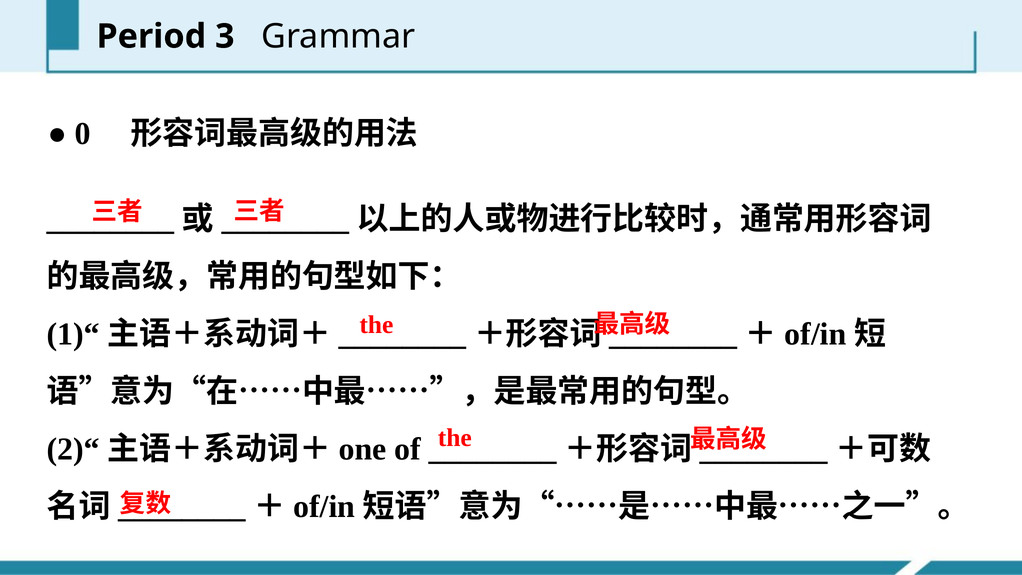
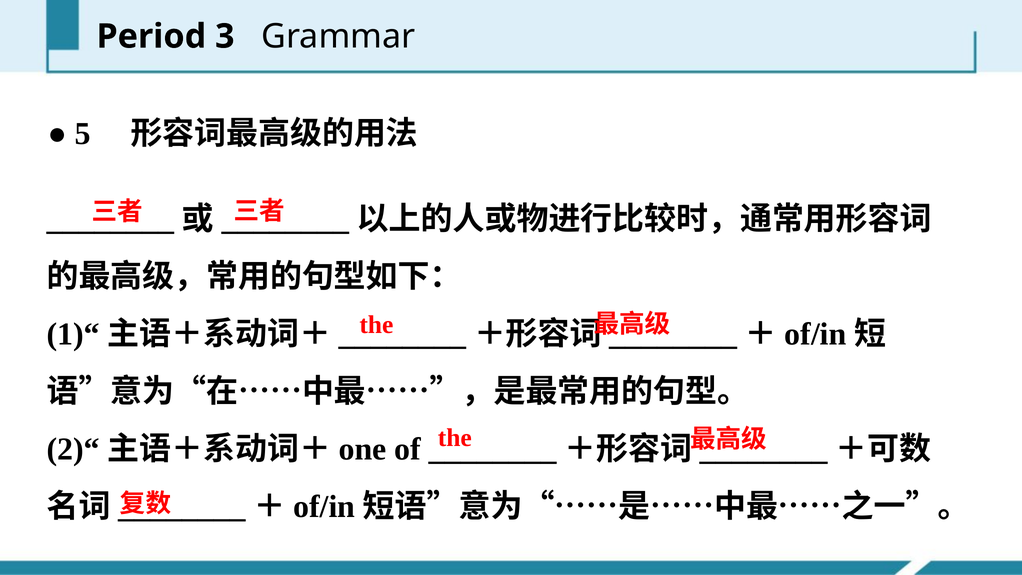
0: 0 -> 5 (83, 134)
